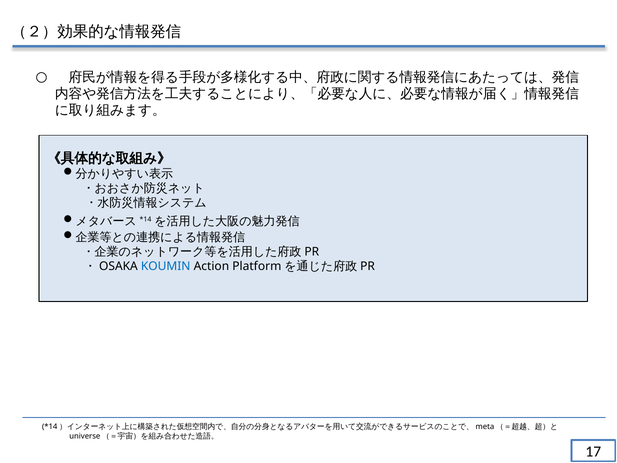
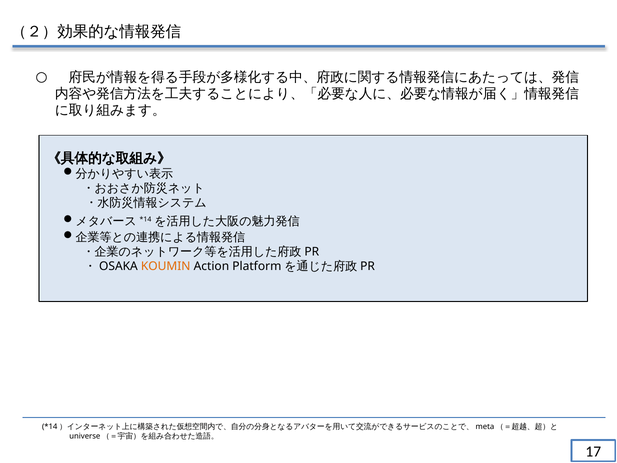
KOUMIN colour: blue -> orange (166, 266)
